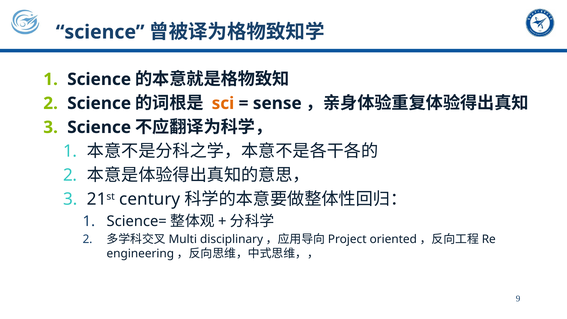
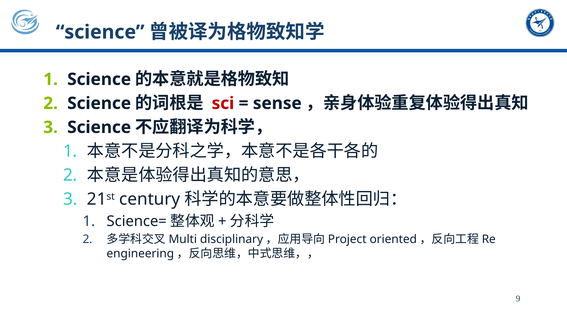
sci colour: orange -> red (223, 103)
